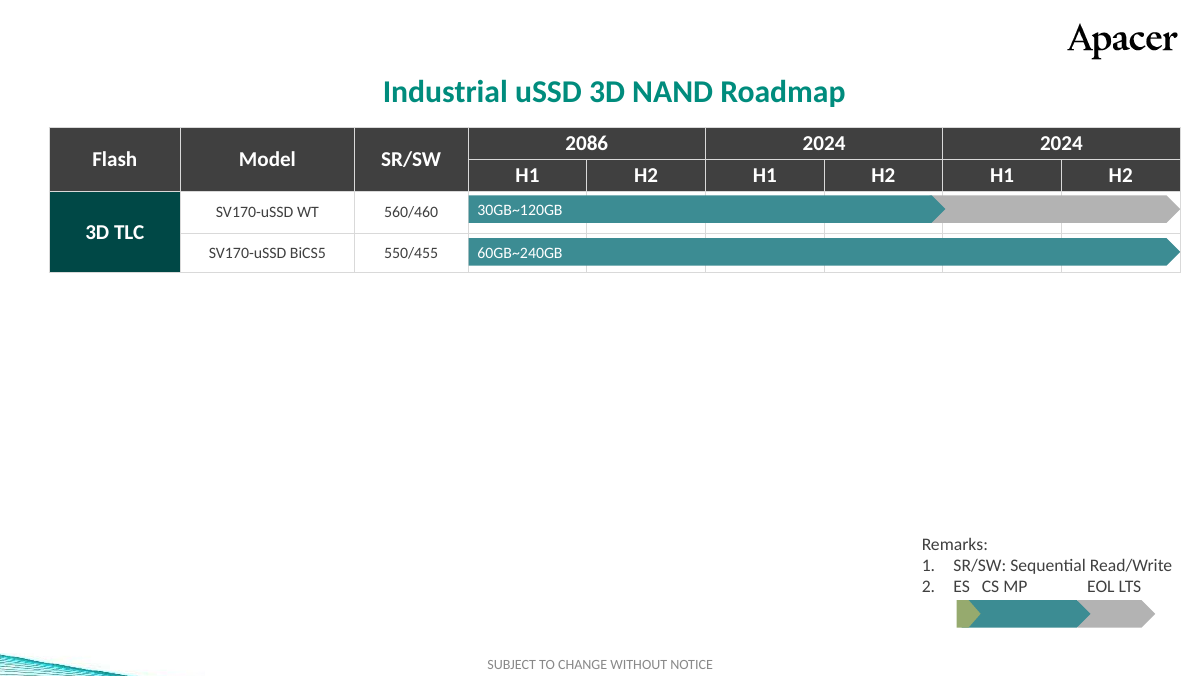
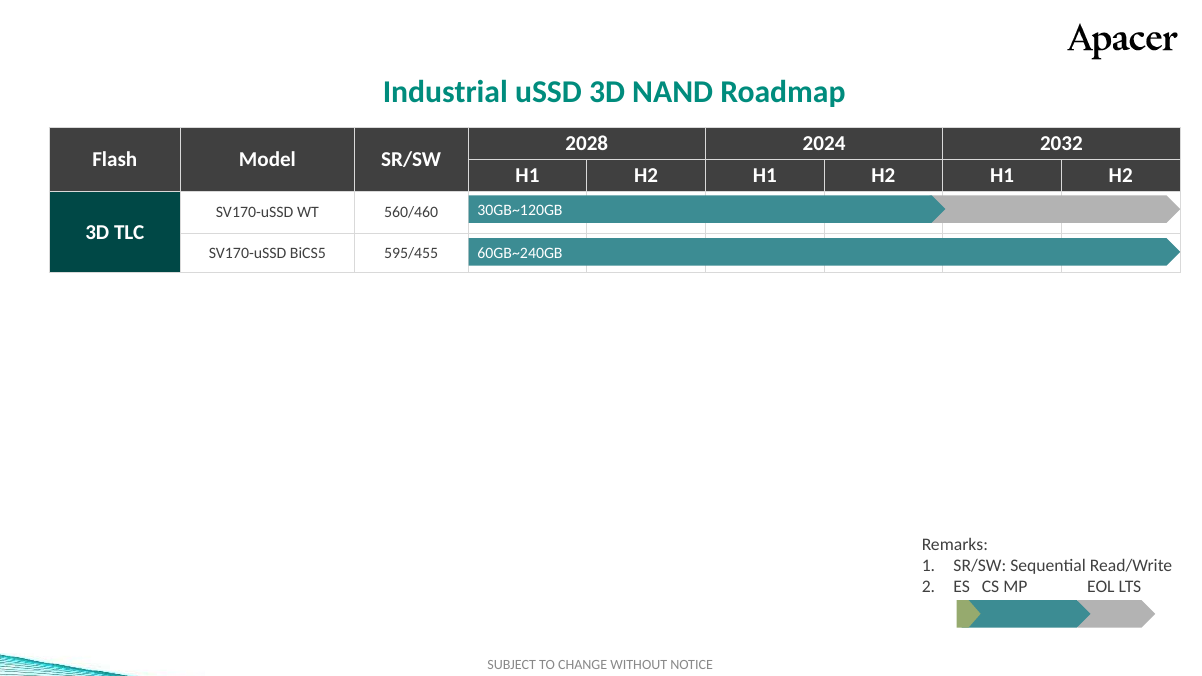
2086: 2086 -> 2028 (587, 144)
2024 2024: 2024 -> 2032 (1061, 144)
550/455: 550/455 -> 595/455 (411, 253)
